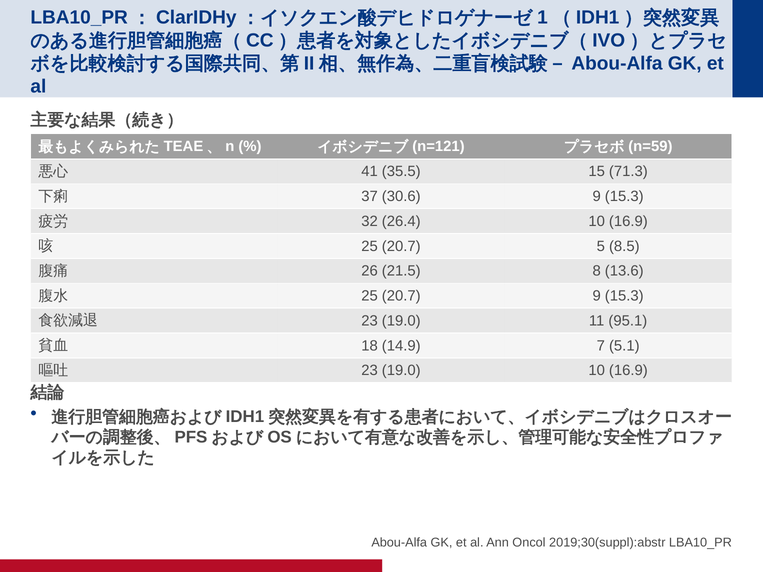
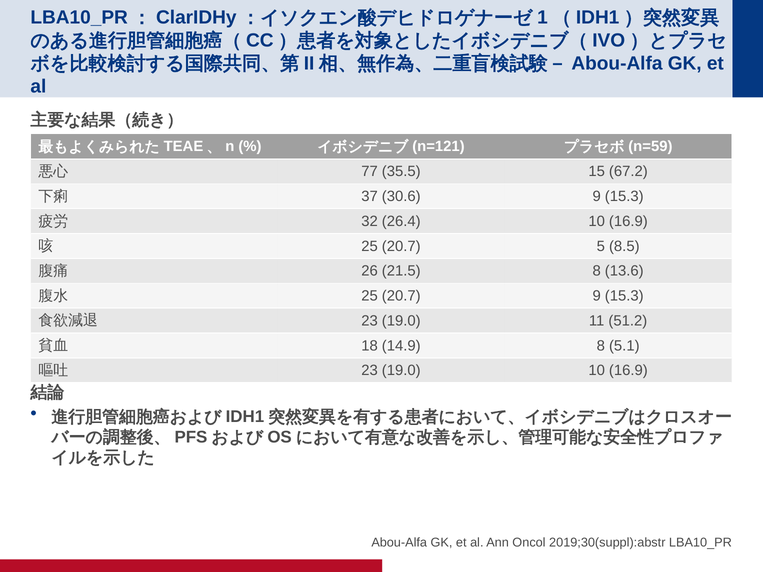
41: 41 -> 77 (370, 172)
71.3: 71.3 -> 67.2 (628, 172)
95.1: 95.1 -> 51.2 (628, 321)
14.9 7: 7 -> 8 (601, 346)
